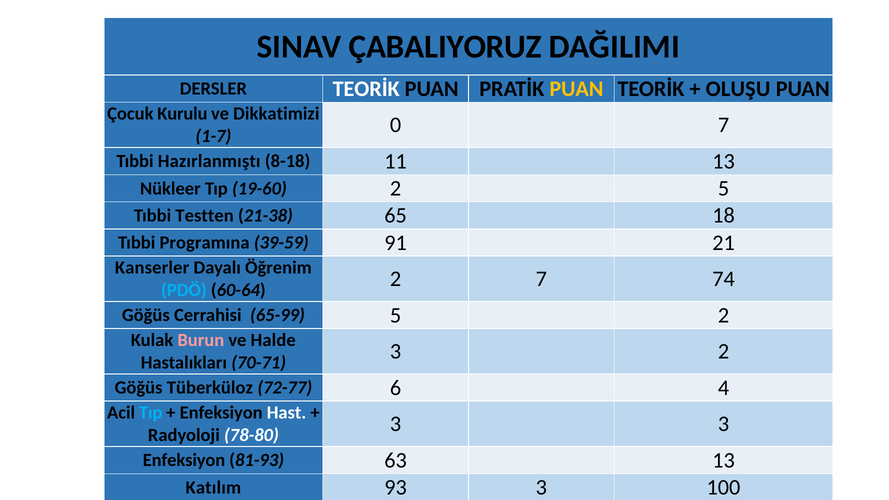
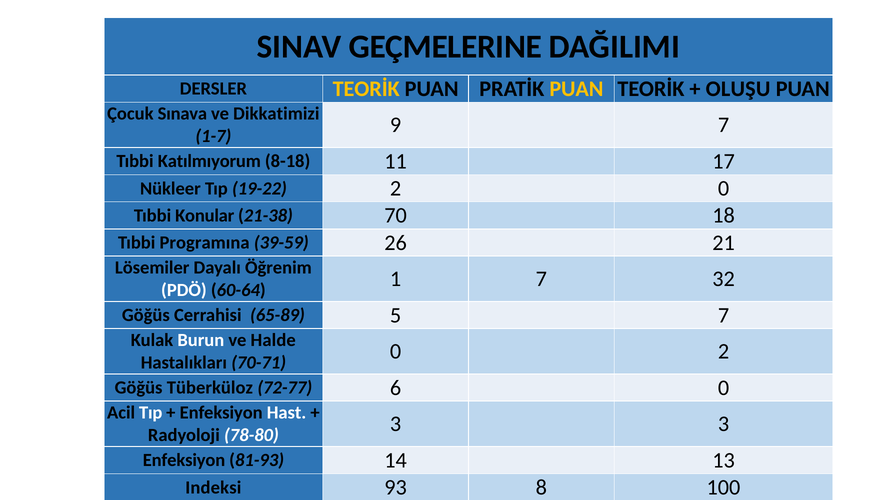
ÇABALIYORUZ: ÇABALIYORUZ -> GEÇMELERINE (445, 47)
TEORİK colour: white -> yellow (366, 89)
Kurulu: Kurulu -> Sınava (182, 114)
0: 0 -> 9 (396, 125)
Hazırlanmıştı: Hazırlanmıştı -> Katılmıyorum (209, 161)
11 13: 13 -> 17 (724, 161)
19-60: 19-60 -> 19-22 (259, 188)
2 5: 5 -> 0 (724, 188)
Testten: Testten -> Konular (205, 216)
65: 65 -> 70 (396, 216)
91: 91 -> 26 (396, 243)
Kanserler: Kanserler -> Lösemiler (152, 268)
PDÖ colour: light blue -> white (184, 290)
60-64 2: 2 -> 1 (396, 279)
74: 74 -> 32 (724, 279)
65-99: 65-99 -> 65-89 (277, 315)
5 2: 2 -> 7 (724, 315)
Burun colour: pink -> white (201, 340)
70-71 3: 3 -> 0 (396, 352)
6 4: 4 -> 0 (724, 388)
Tıp colour: light blue -> white (151, 413)
63: 63 -> 14 (396, 460)
Katılım: Katılım -> Indeksi (213, 487)
93 3: 3 -> 8 (541, 487)
